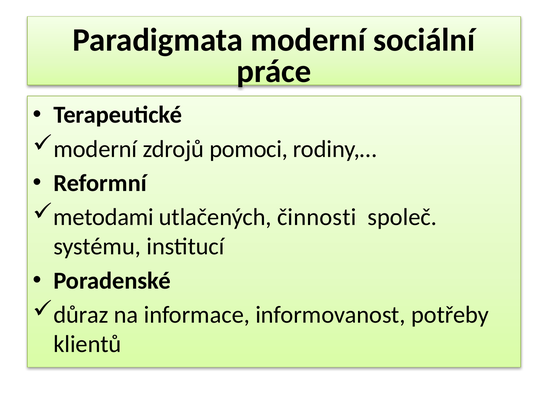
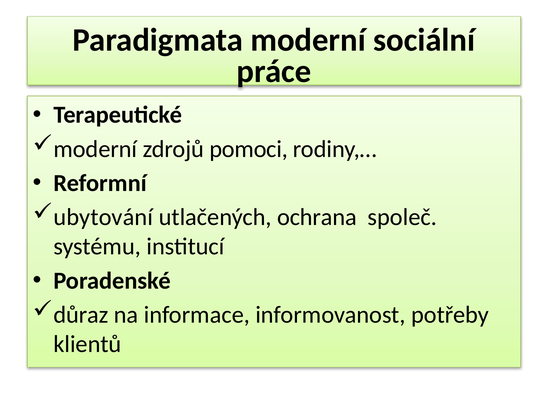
metodami: metodami -> ubytování (103, 217)
činnosti: činnosti -> ochrana (317, 217)
